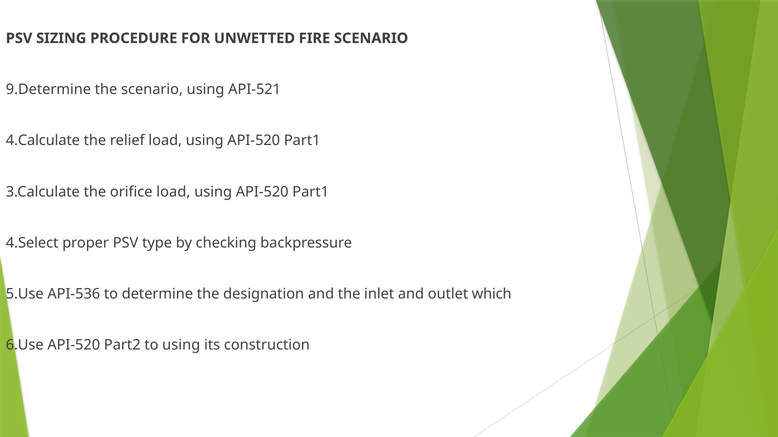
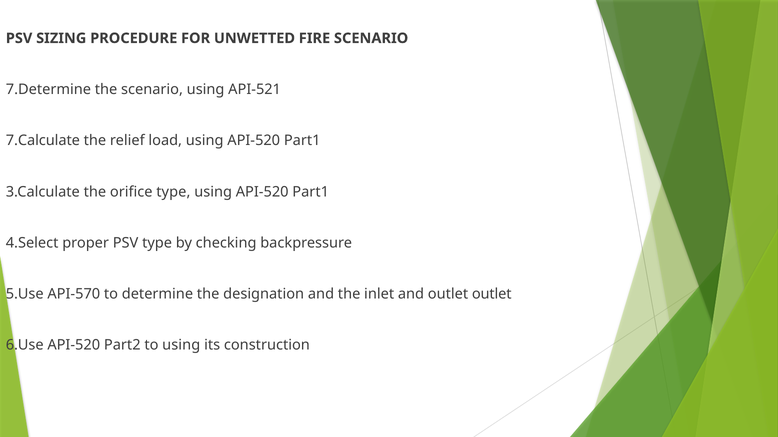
9.Determine: 9.Determine -> 7.Determine (48, 90)
4.Calculate: 4.Calculate -> 7.Calculate (43, 141)
orifice load: load -> type (173, 192)
API-536: API-536 -> API-570 (74, 294)
outlet which: which -> outlet (492, 294)
